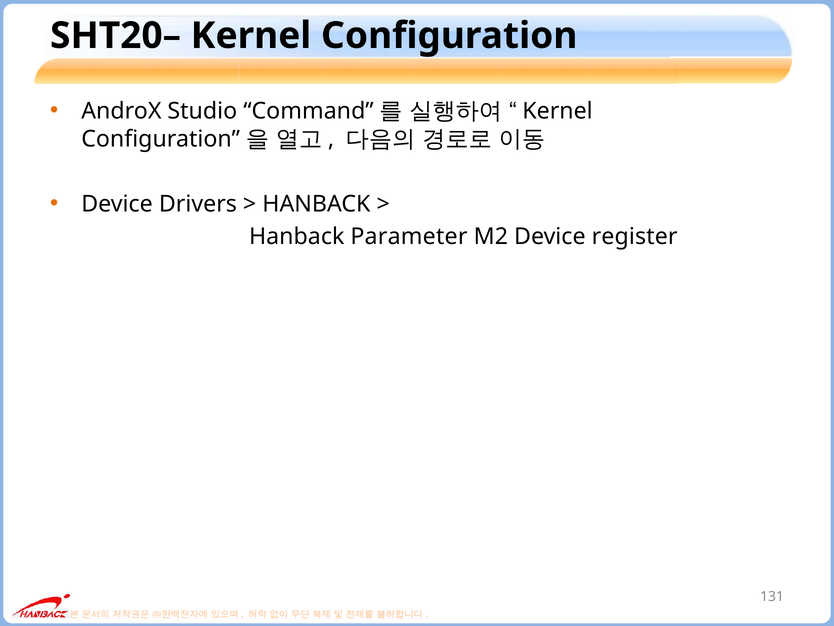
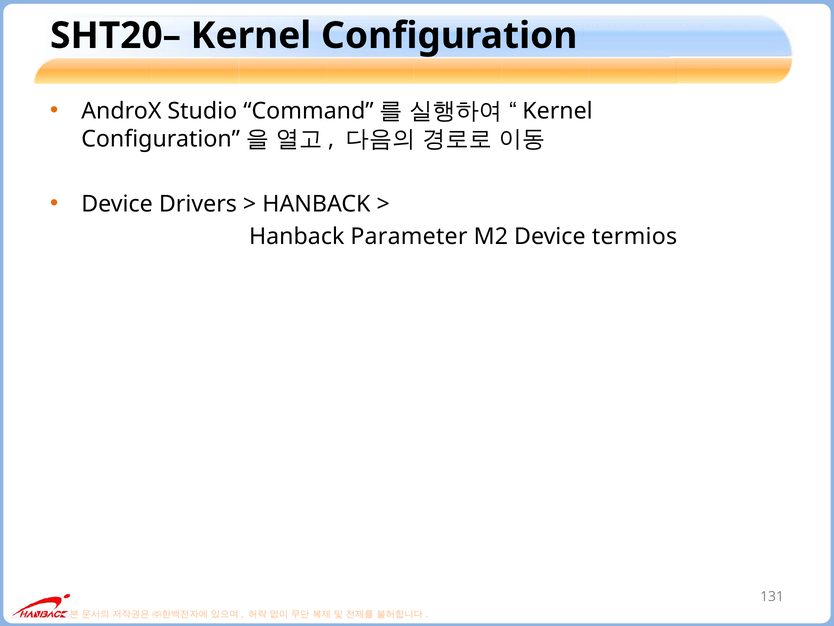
register: register -> termios (635, 236)
